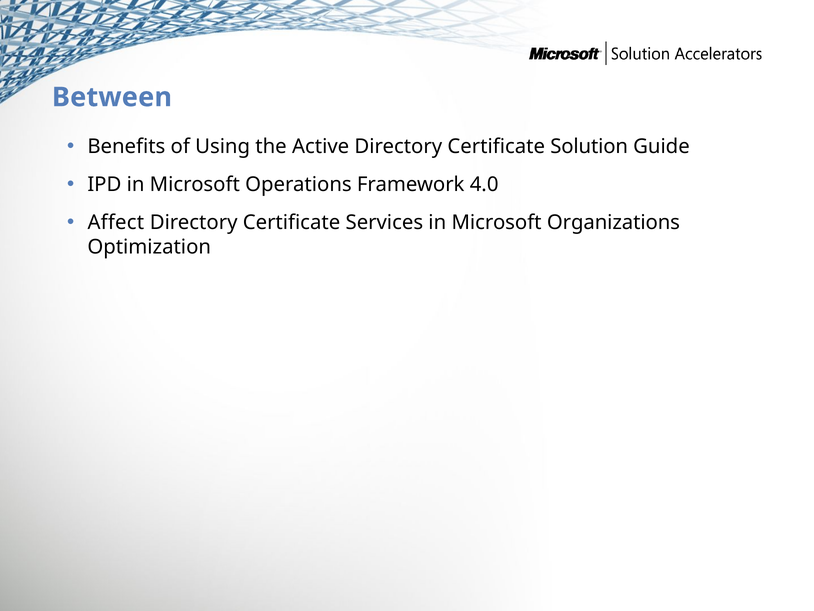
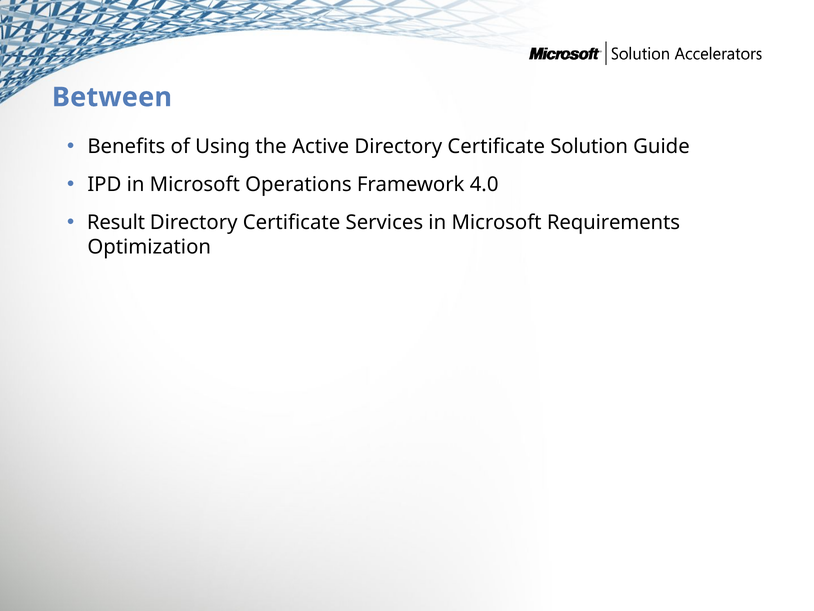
Affect: Affect -> Result (116, 222)
Organizations: Organizations -> Requirements (613, 222)
